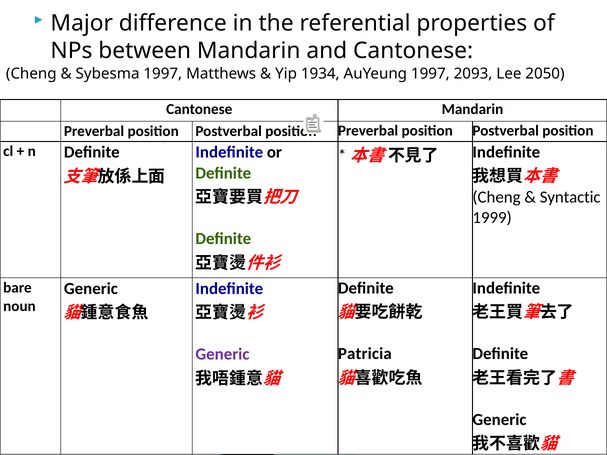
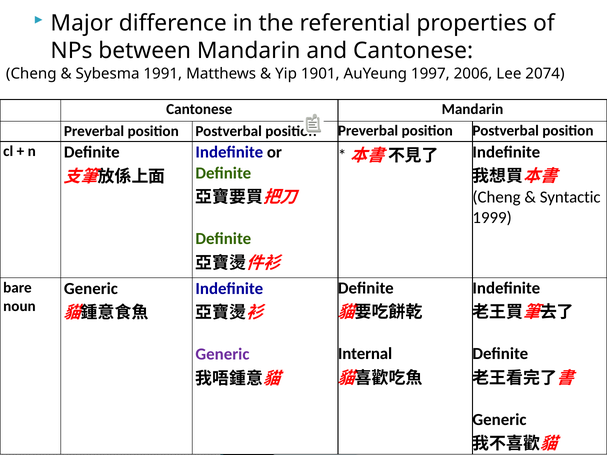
Sybesma 1997: 1997 -> 1991 (163, 74)
1934: 1934 -> 1901 (320, 74)
2093: 2093 -> 2006 (473, 74)
2050: 2050 -> 2074 (545, 74)
Patricia: Patricia -> Internal (365, 354)
